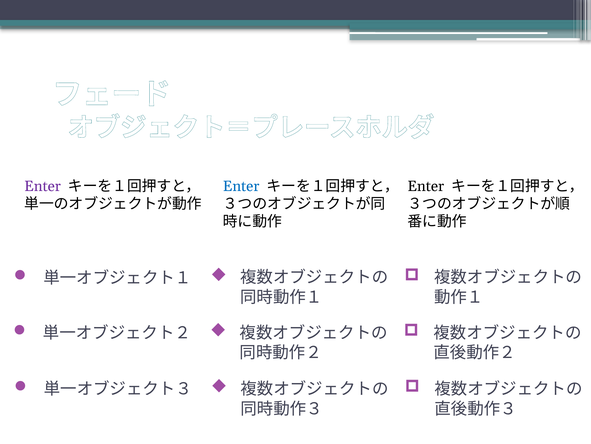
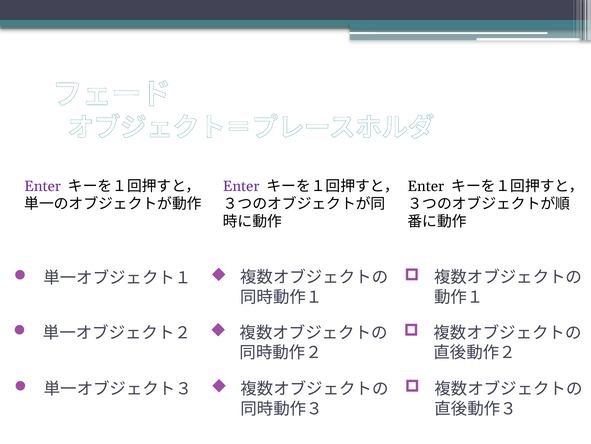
Enter colour: blue -> purple (241, 186)
